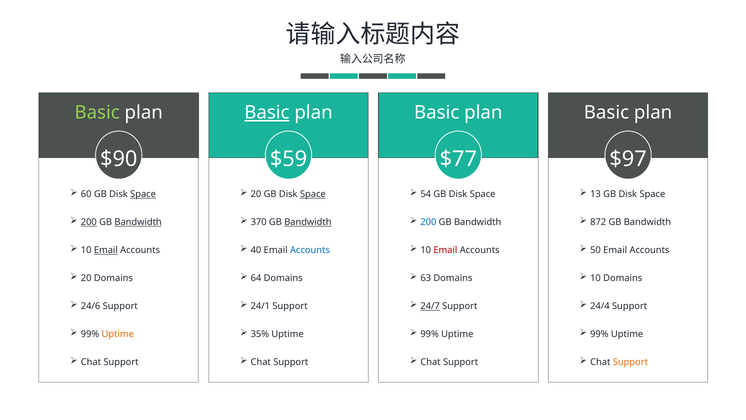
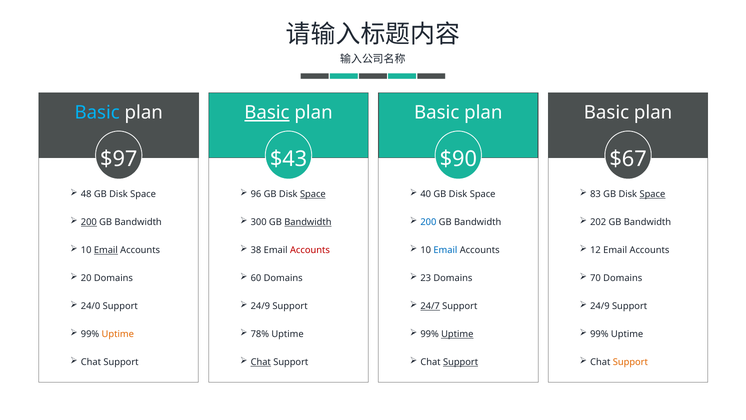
Basic colour: light green -> light blue (97, 113)
$90: $90 -> $97 (119, 159)
$59: $59 -> $43 (289, 159)
$77: $77 -> $90 (458, 159)
$97: $97 -> $67 (628, 159)
60: 60 -> 48 (86, 194)
Space underline: present -> none (143, 194)
20: 20 -> 96 (256, 194)
54: 54 -> 40 (426, 194)
13: 13 -> 83 (596, 194)
Space underline: none -> present (652, 194)
Bandwidth underline: present -> none (138, 222)
370: 370 -> 300 (259, 222)
872: 872 -> 202 (598, 222)
40: 40 -> 38 (256, 250)
Accounts colour: blue -> red (310, 250)
Email colour: red -> blue (445, 250)
50: 50 -> 12 (596, 250)
64: 64 -> 60 (256, 278)
63: 63 -> 23 (426, 278)
10: 10 -> 70 (596, 278)
24/6: 24/6 -> 24/0 (91, 306)
24/1: 24/1 -> 24/9 (260, 306)
24/4: 24/4 -> 24/9 (600, 306)
35%: 35% -> 78% (260, 334)
Uptime underline: none -> present (457, 334)
Chat underline: none -> present (261, 362)
Support underline: none -> present (461, 362)
